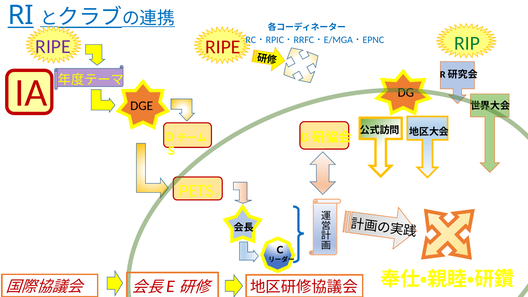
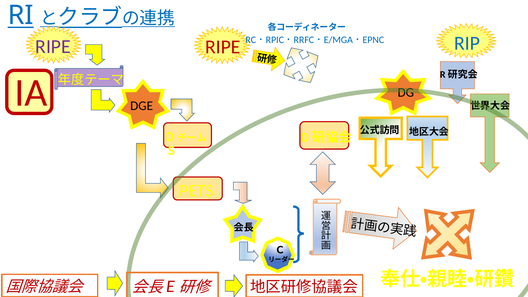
RIP colour: green -> blue (467, 43)
